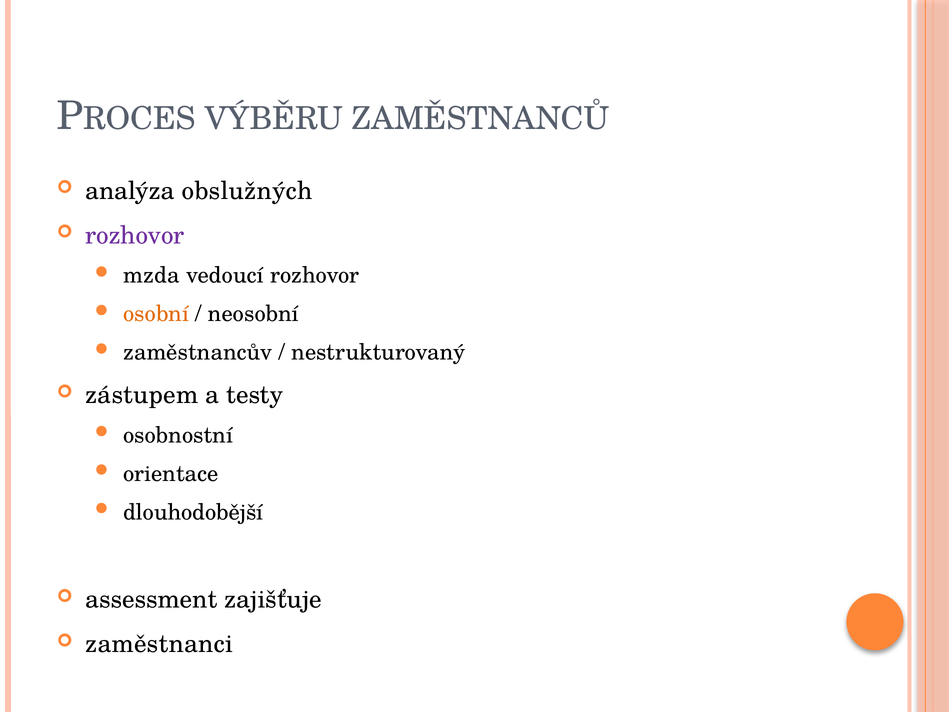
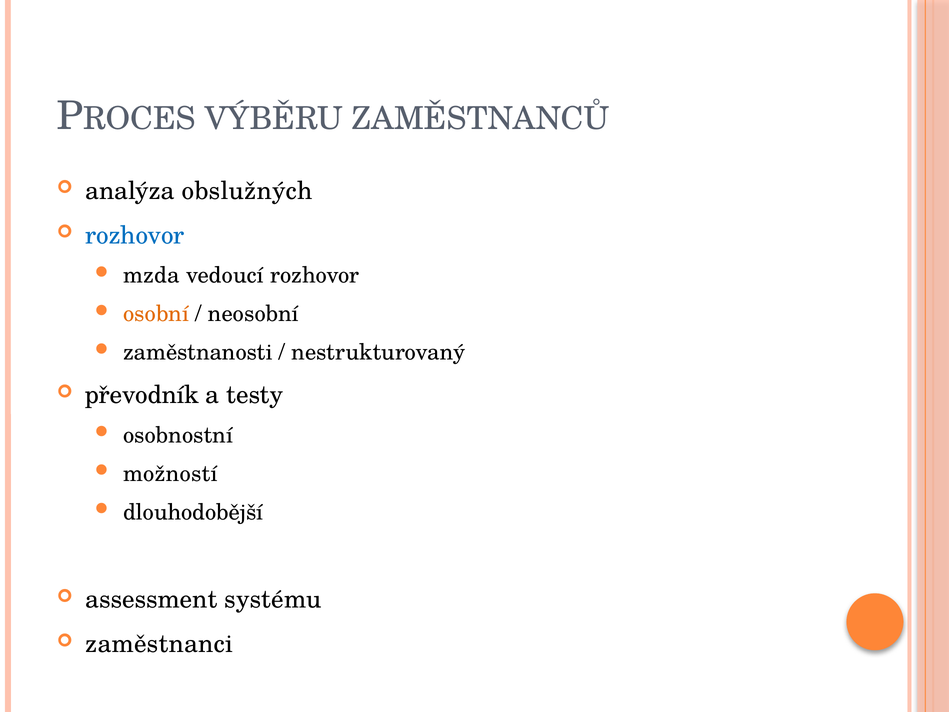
rozhovor colour: purple -> blue (135, 235)
zaměstnancův: zaměstnancův -> zaměstnanosti (198, 352)
zástupem: zástupem -> převodník (142, 395)
orientace: orientace -> možností (171, 474)
zajišťuje: zajišťuje -> systému (273, 599)
